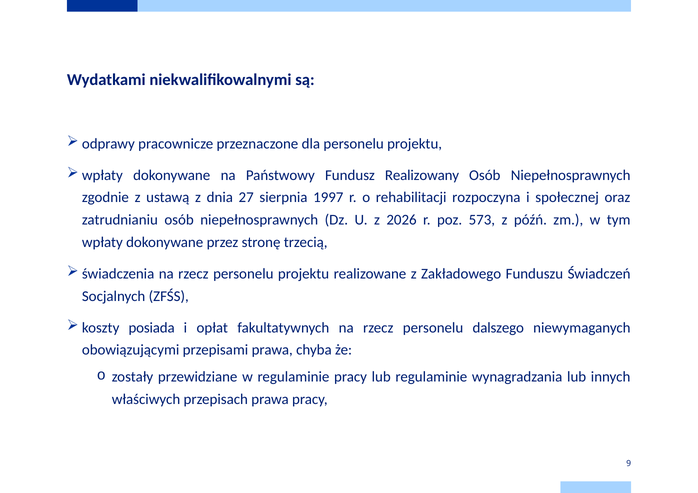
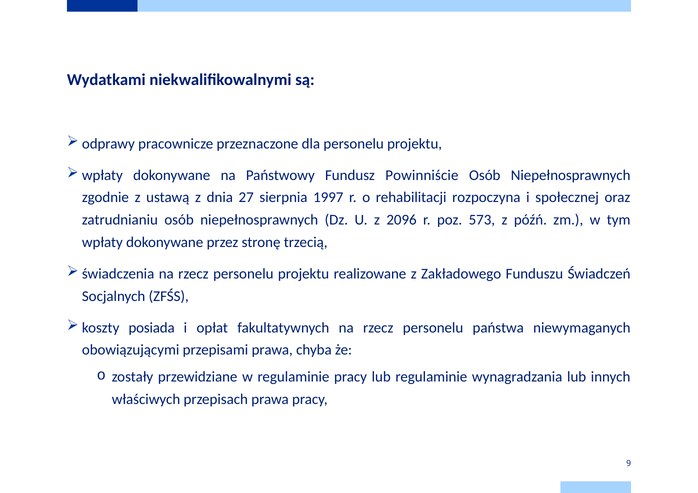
Realizowany: Realizowany -> Powinniście (422, 175)
2026: 2026 -> 2096 (402, 220)
dalszego: dalszego -> państwa (498, 328)
